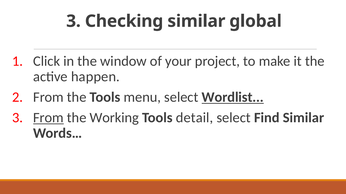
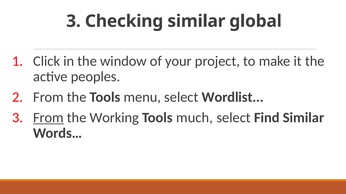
happen: happen -> peoples (96, 77)
Wordlist underline: present -> none (233, 97)
detail: detail -> much (195, 118)
